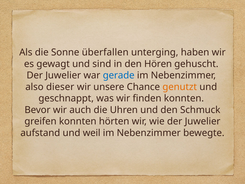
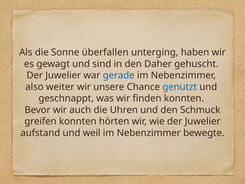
Hören: Hören -> Daher (158, 64)
dieser: dieser -> weiter (60, 87)
genutzt colour: orange -> blue (180, 87)
